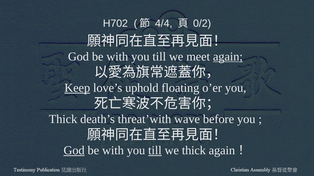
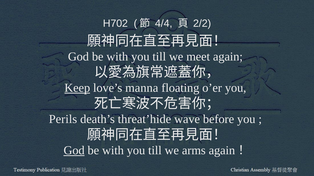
0/2: 0/2 -> 2/2 (202, 24)
again underline: present -> none (228, 57)
uphold: uphold -> manna (142, 88)
Thick: Thick -> Perils (63, 120)
threat’with: threat’with -> threat’hide (144, 120)
till underline: present -> none (155, 151)
we thick: thick -> arms (194, 151)
